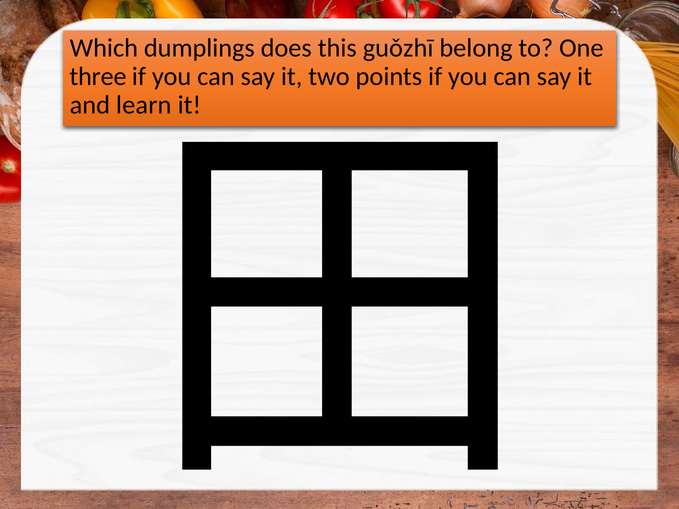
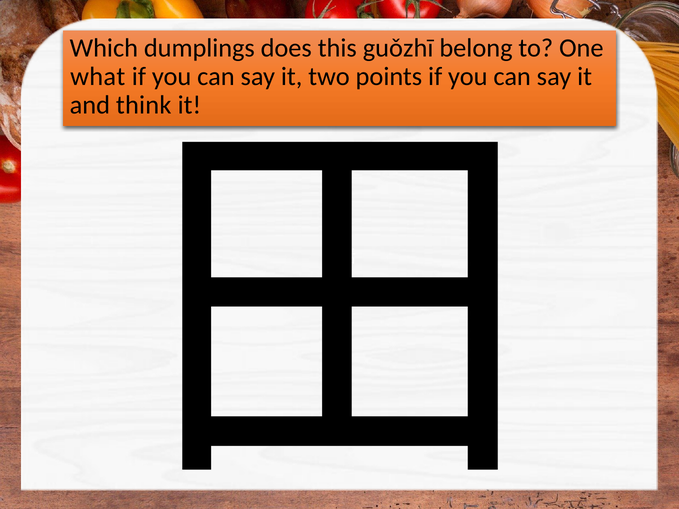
three: three -> what (98, 77)
learn: learn -> think (144, 105)
